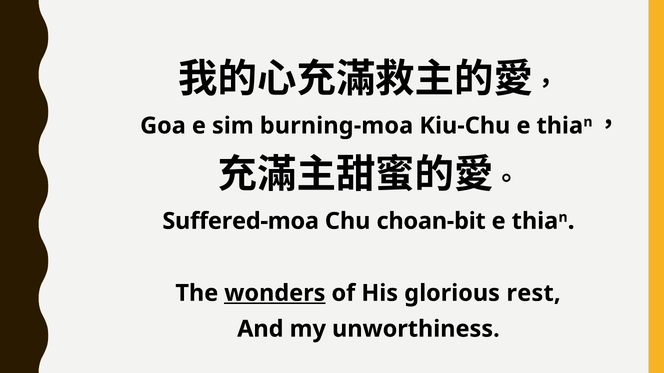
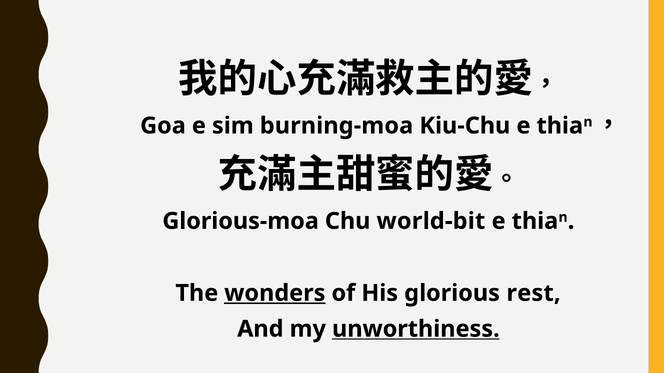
Suffered-moa: Suffered-moa -> Glorious-moa (241, 221)
choan-bit: choan-bit -> world-bit (431, 221)
unworthiness underline: none -> present (416, 329)
